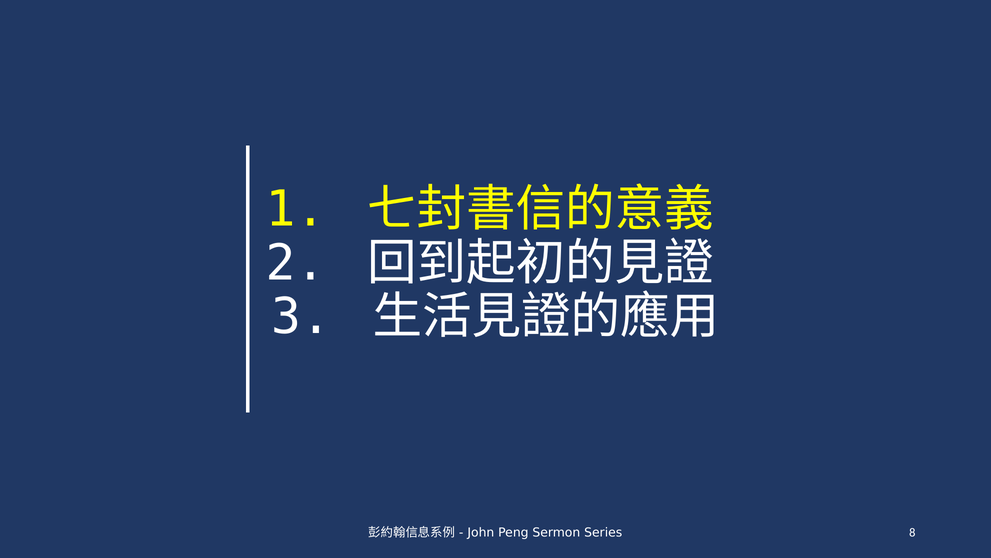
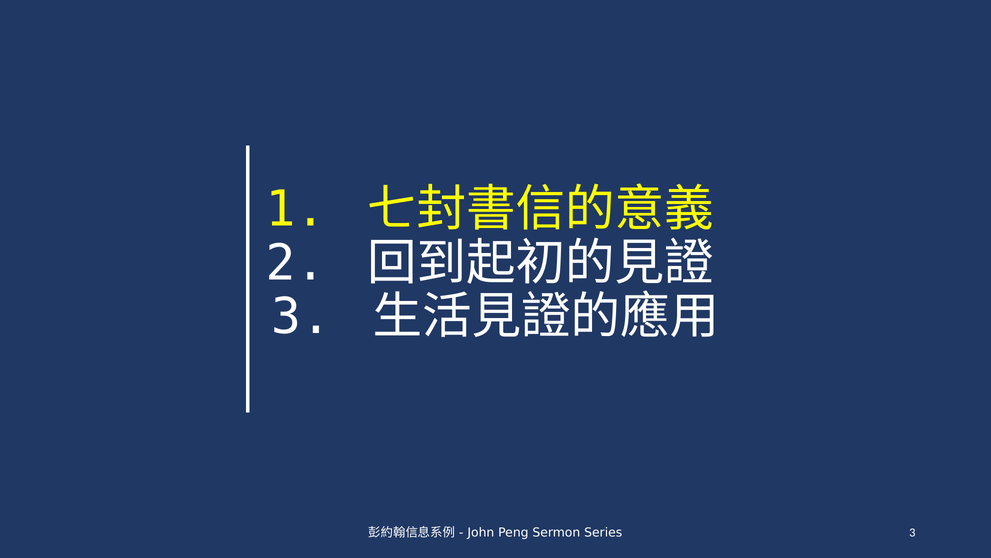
8: 8 -> 3 (912, 532)
